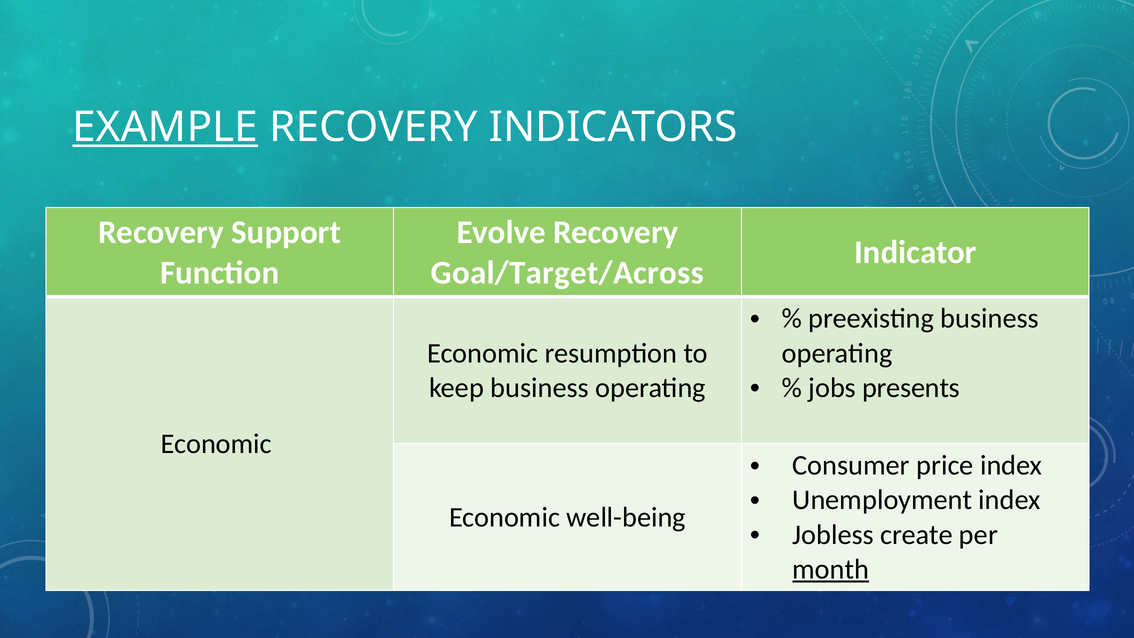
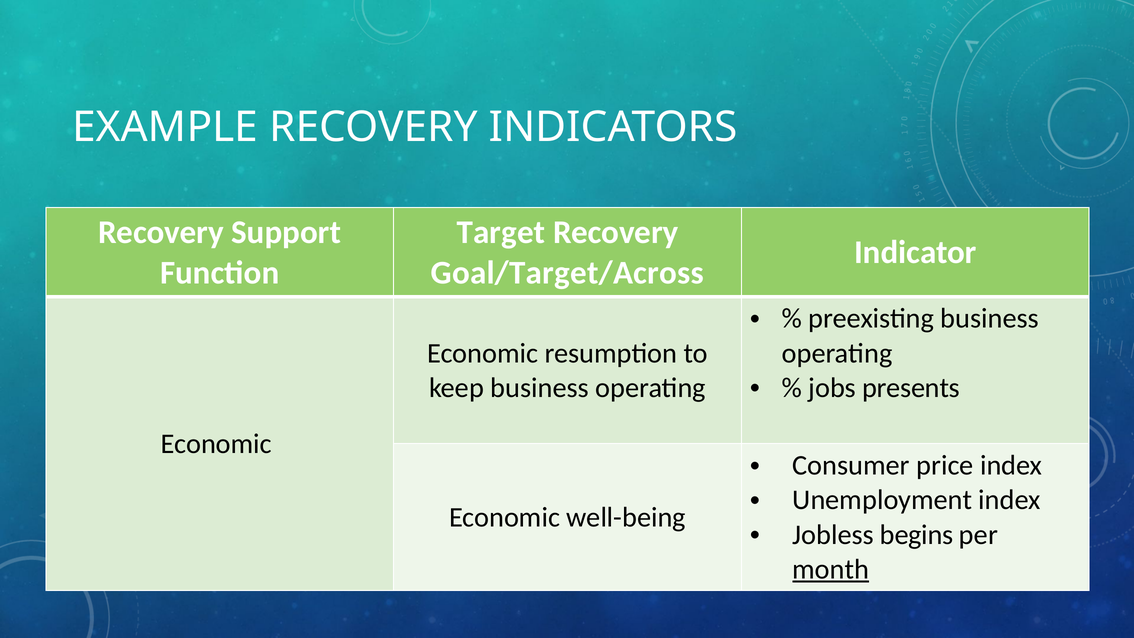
EXAMPLE underline: present -> none (165, 127)
Evolve: Evolve -> Target (501, 232)
create: create -> begins (917, 535)
